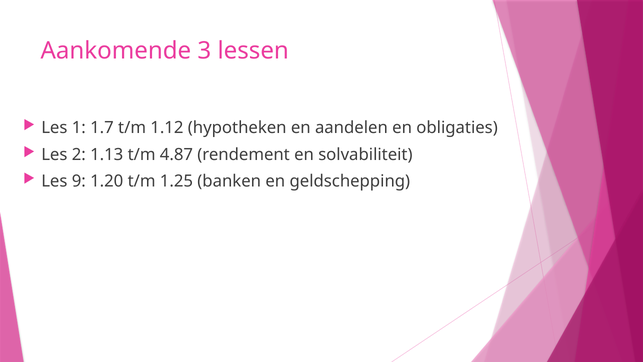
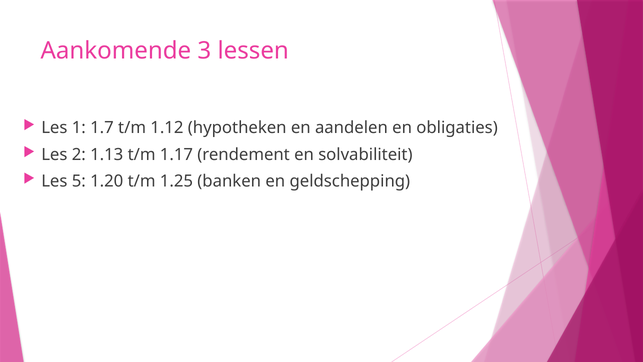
4.87: 4.87 -> 1.17 (176, 154)
9: 9 -> 5 (79, 181)
